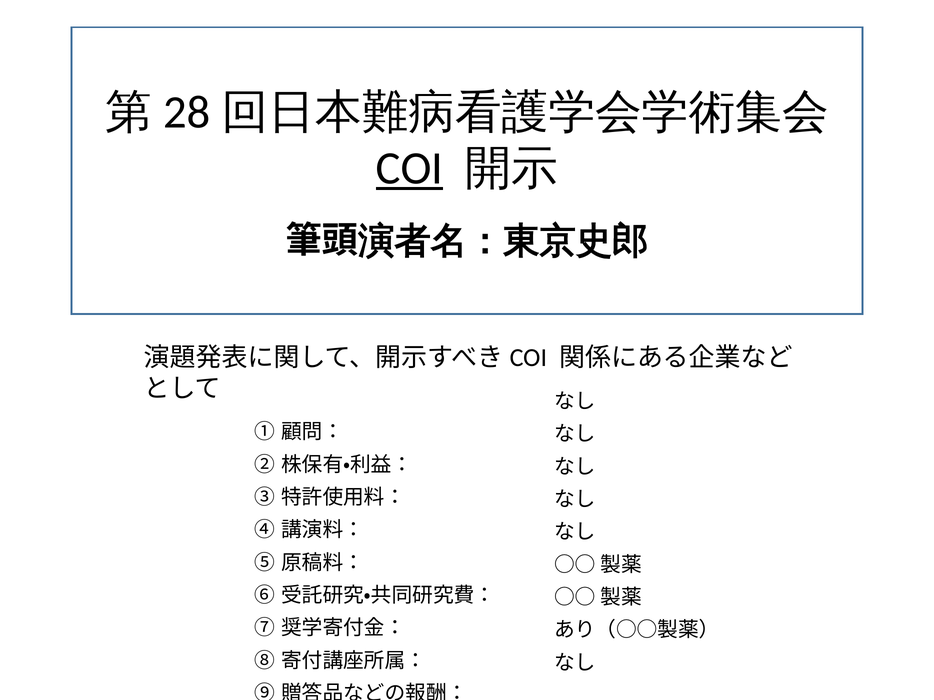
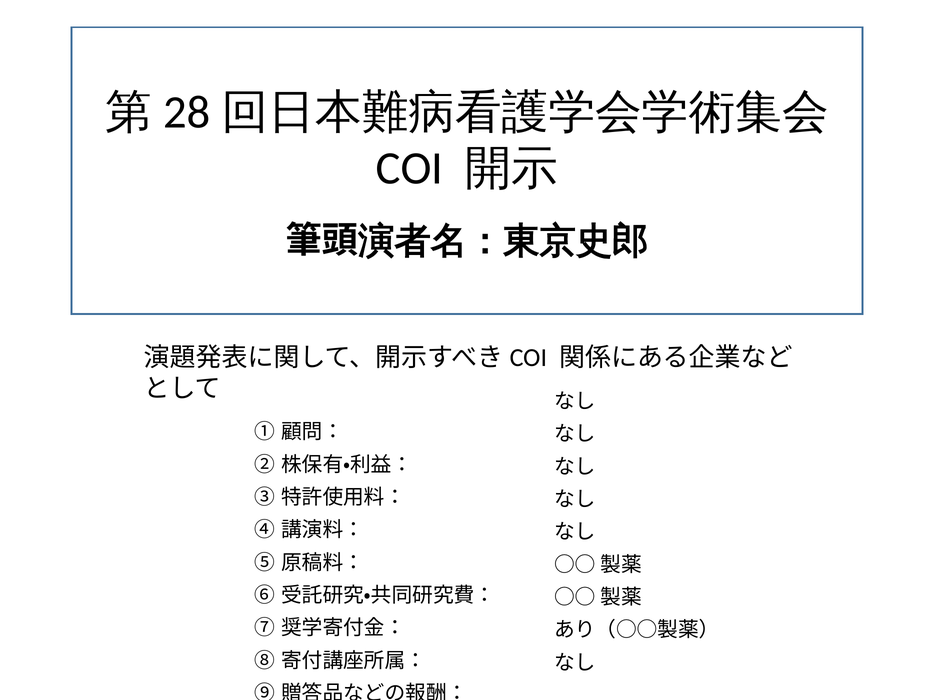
COI underline: present -> none (409, 169)
